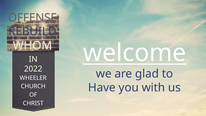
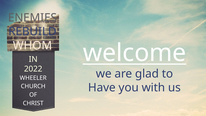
OFFENSE: OFFENSE -> ENEMIES (33, 18)
